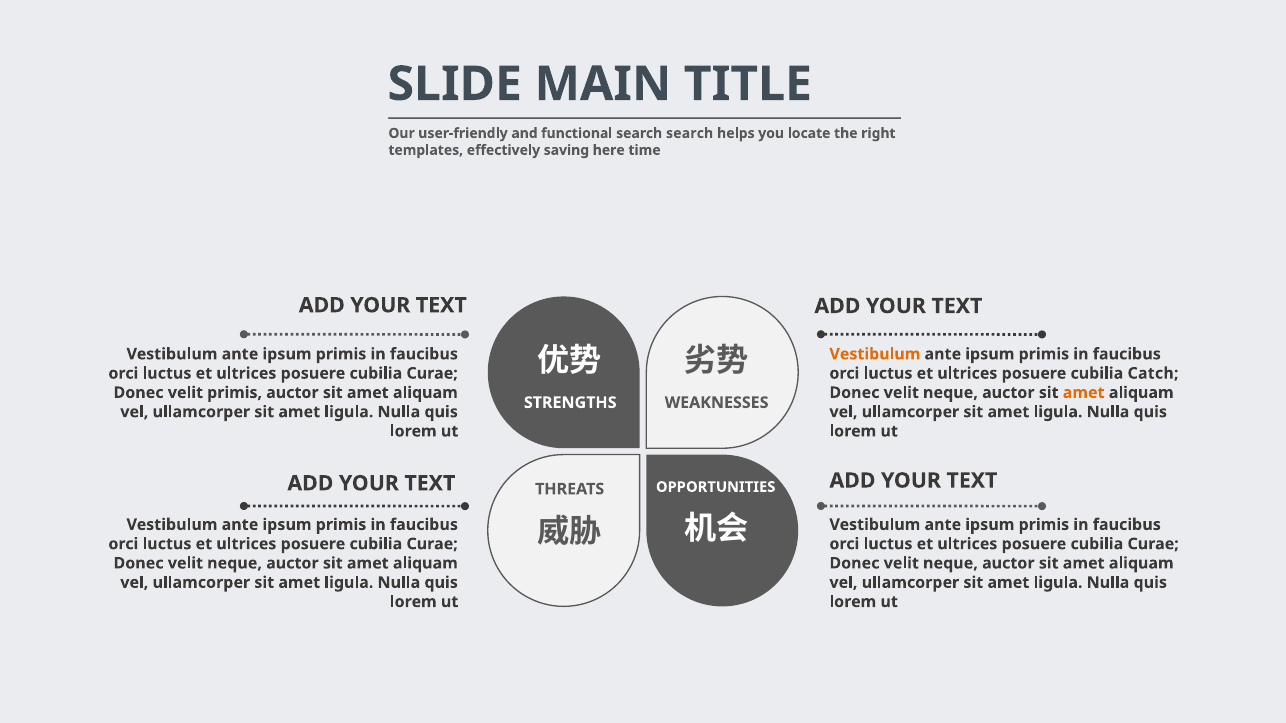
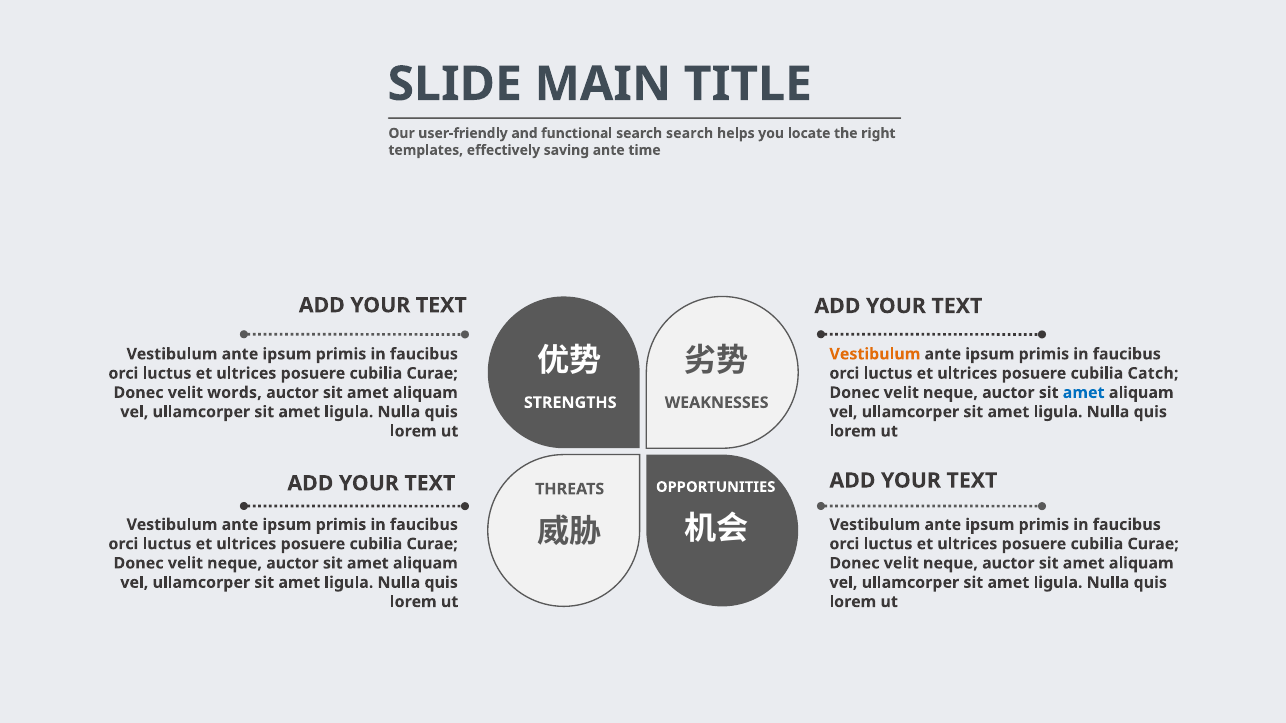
saving here: here -> ante (609, 150)
velit primis: primis -> words (234, 393)
amet colour: orange -> blue (1084, 393)
